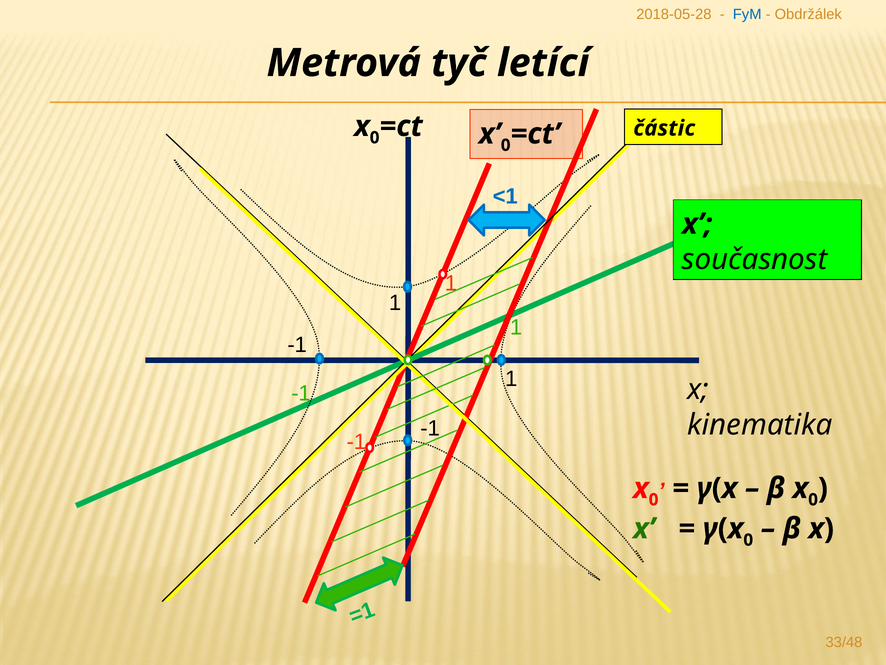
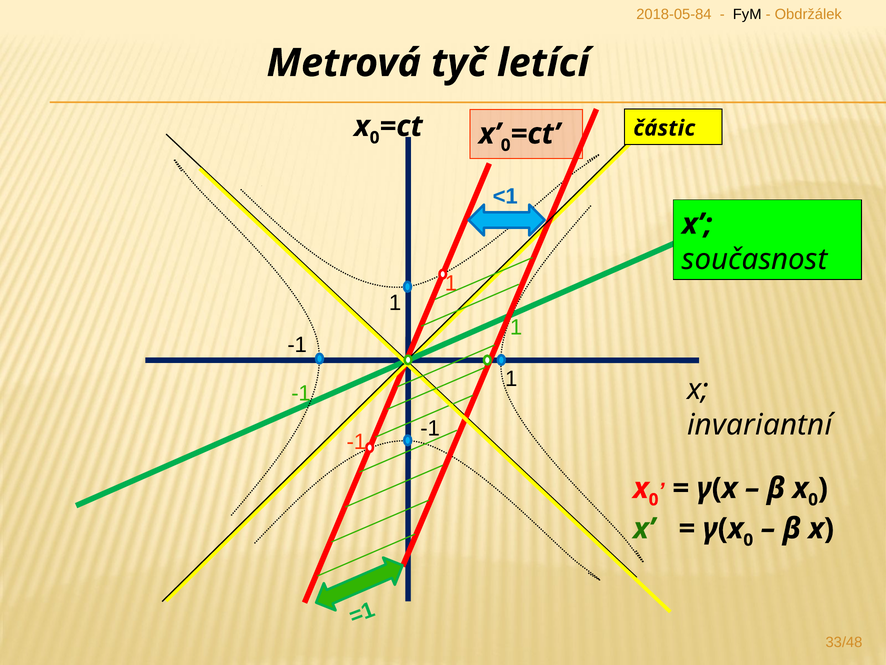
2018-05-28: 2018-05-28 -> 2018-05-84 (674, 14)
FyM colour: blue -> black (747, 14)
kinematika: kinematika -> invariantní (760, 424)
